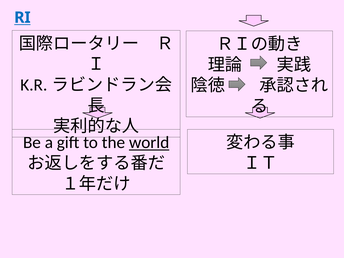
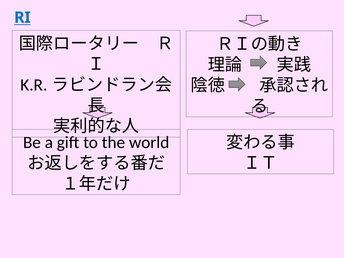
world underline: present -> none (149, 143)
